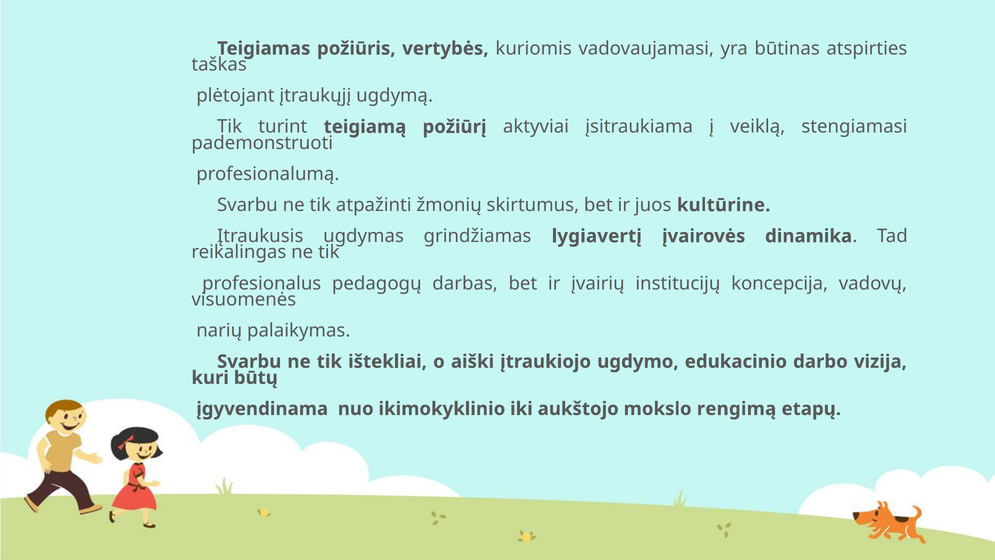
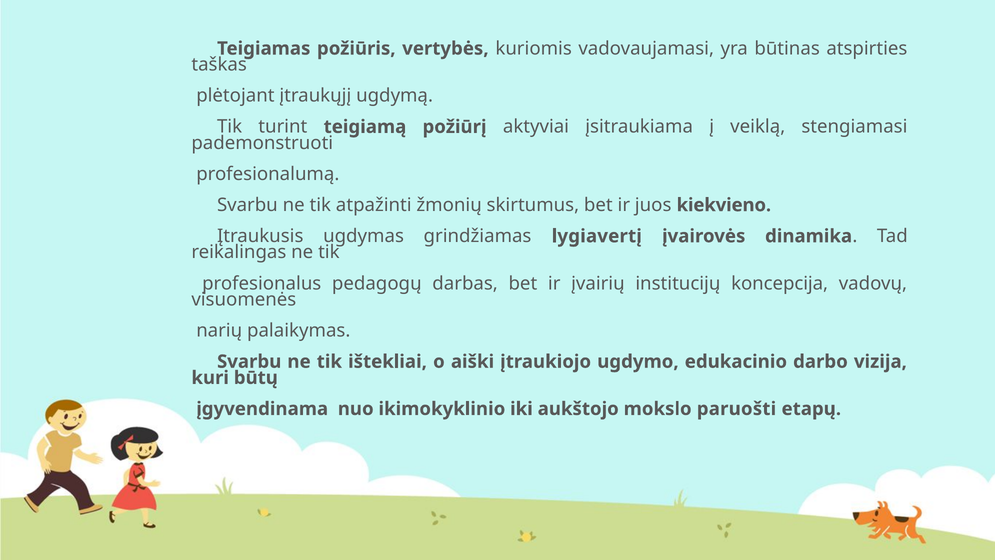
kultūrine: kultūrine -> kiekvieno (724, 205)
rengimą: rengimą -> paruošti (736, 409)
